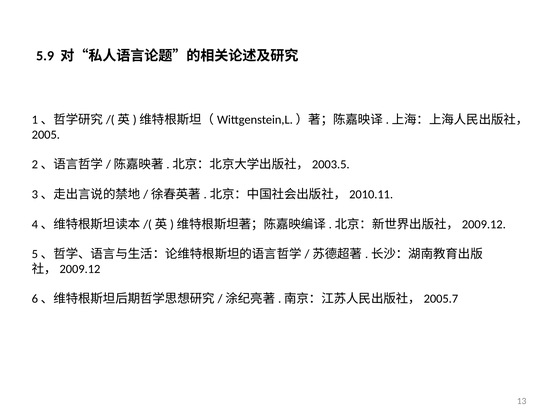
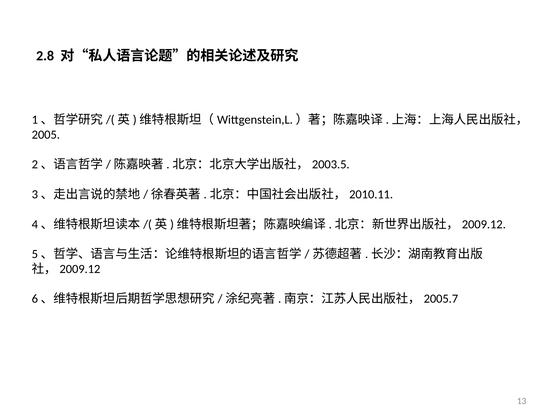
5.9: 5.9 -> 2.8 (45, 56)
